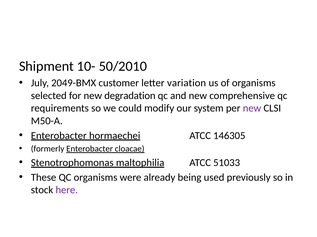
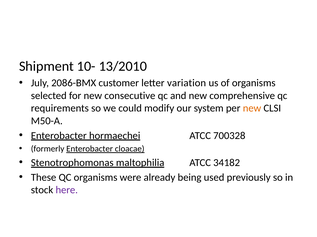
50/2010: 50/2010 -> 13/2010 (123, 67)
2049-BMX: 2049-BMX -> 2086-BMX (74, 83)
degradation: degradation -> consecutive (130, 96)
new colour: purple -> orange (252, 109)
146305: 146305 -> 700328 (229, 136)
51033: 51033 -> 34182 (227, 163)
